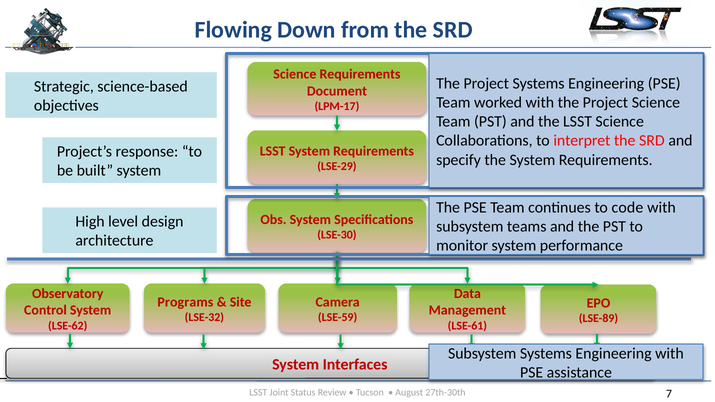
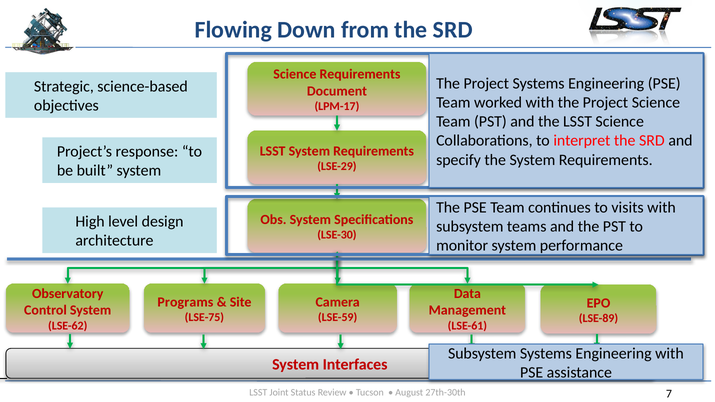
code: code -> visits (628, 208)
LSE-32: LSE-32 -> LSE-75 (204, 317)
